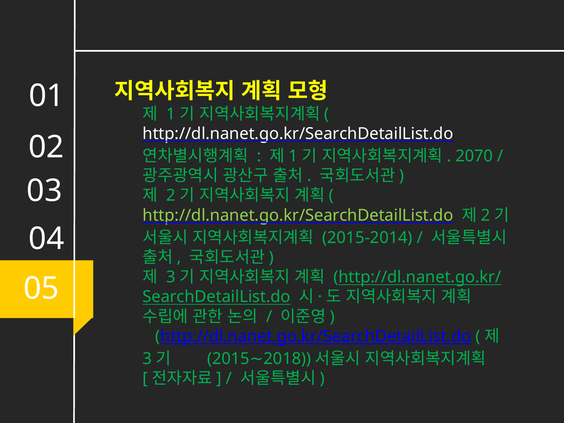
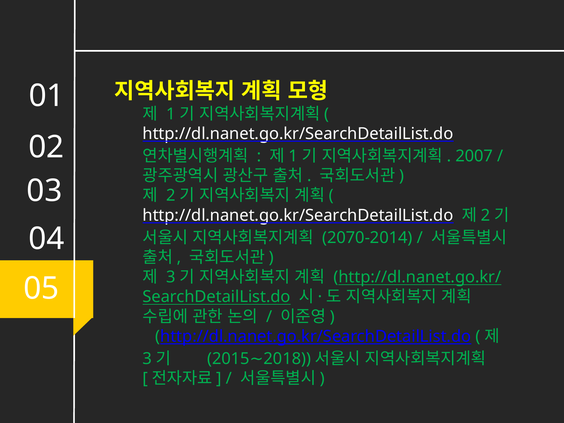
2070: 2070 -> 2007 (474, 156)
http://dl.nanet.go.kr/SearchDetailList.do colour: light green -> white (298, 215)
2015-2014: 2015-2014 -> 2070-2014 (367, 238)
